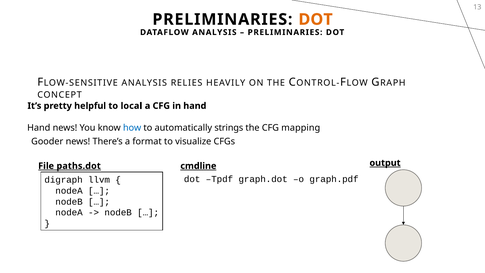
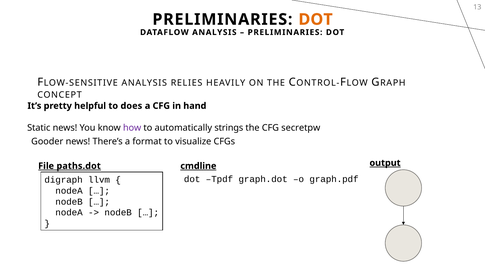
local: local -> does (131, 106)
Hand: Hand -> Static (39, 128)
how colour: blue -> purple (132, 128)
mapping: mapping -> secretpw (301, 128)
